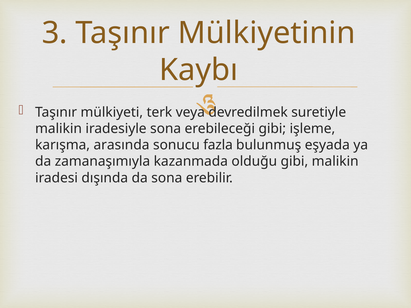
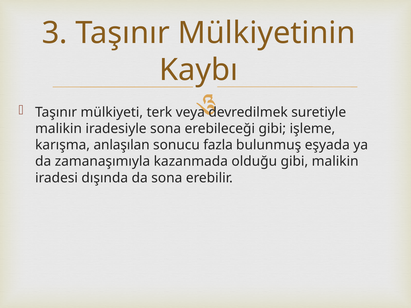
arasında: arasında -> anlaşılan (122, 145)
